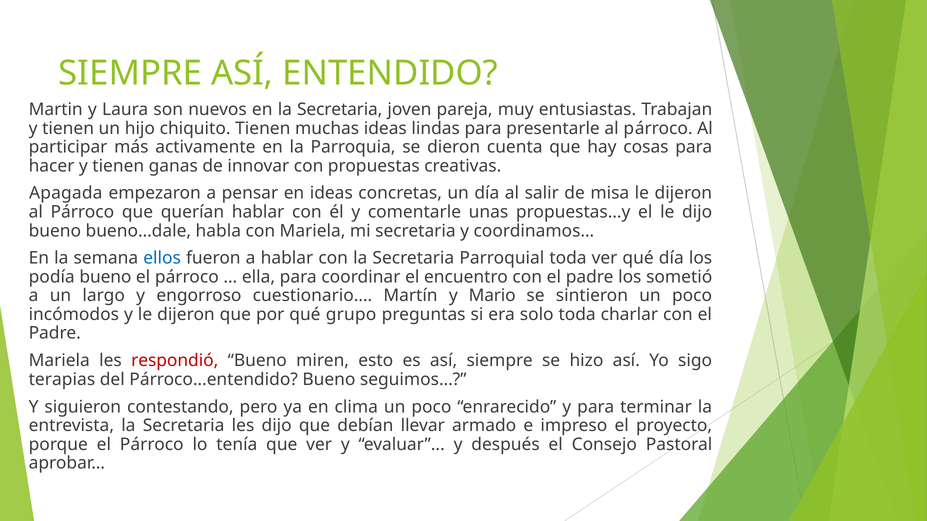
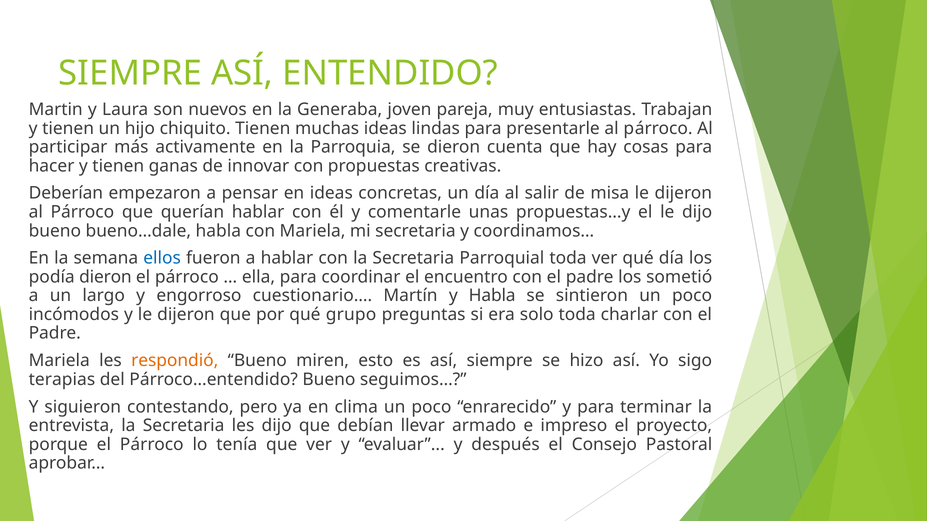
en la Secretaria: Secretaria -> Generaba (340, 110)
Apagada: Apagada -> Deberían (66, 193)
podía bueno: bueno -> dieron (105, 277)
y Mario: Mario -> Habla (492, 296)
respondió colour: red -> orange (175, 361)
